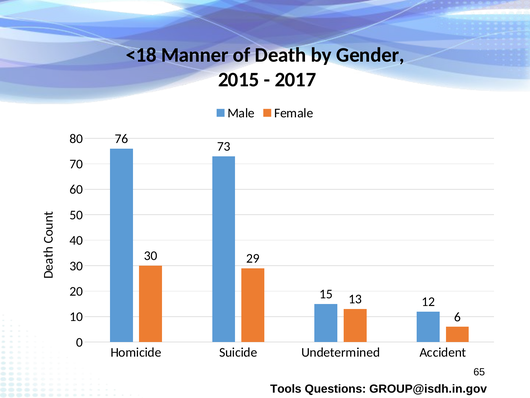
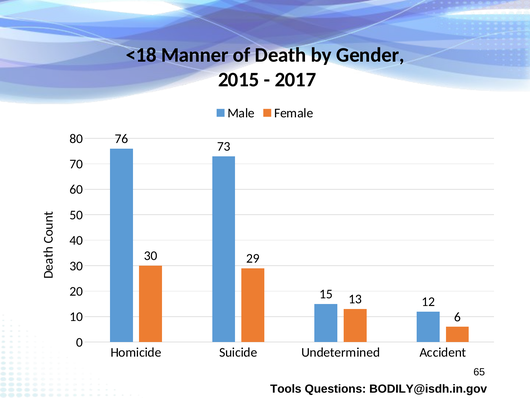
GROUP@isdh.in.gov: GROUP@isdh.in.gov -> BODILY@isdh.in.gov (428, 388)
